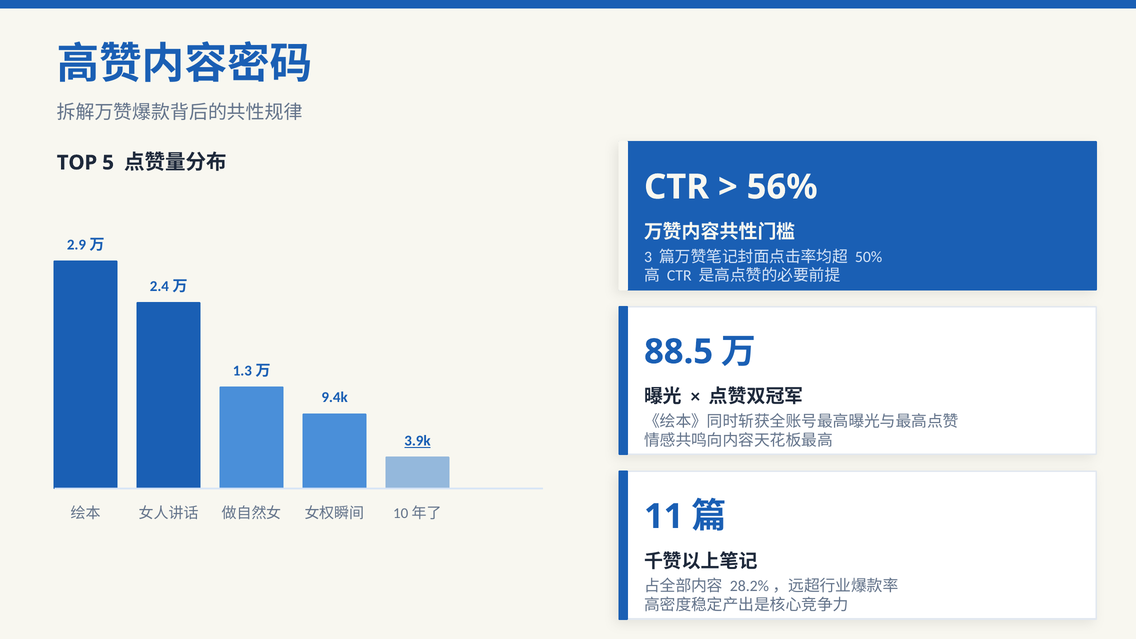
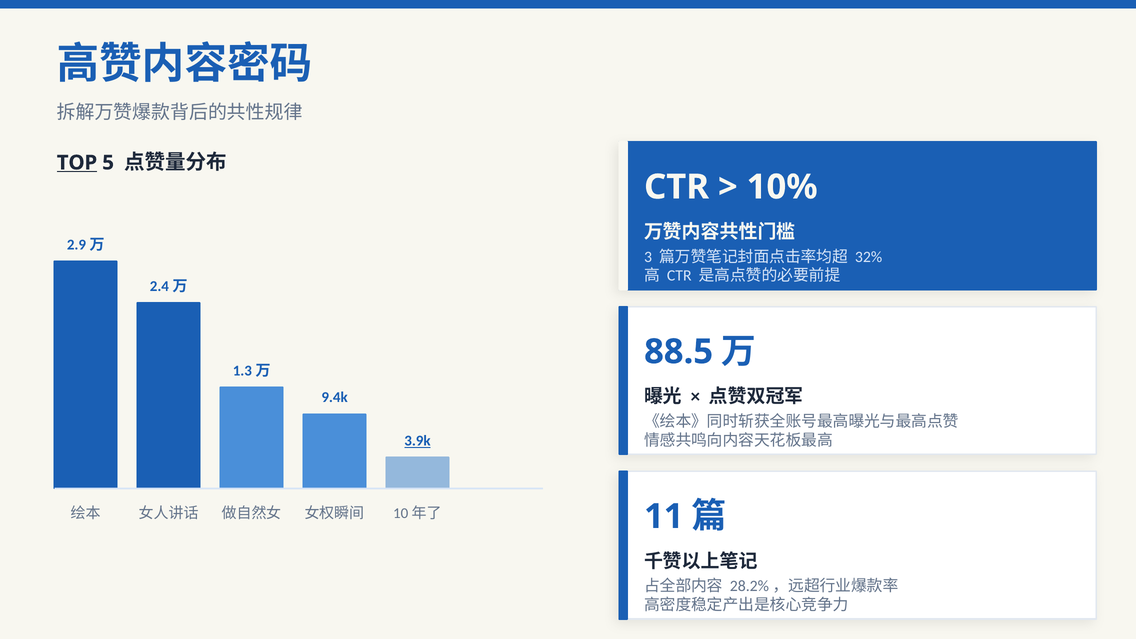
TOP underline: none -> present (77, 163)
56%: 56% -> 10% (782, 187)
50%: 50% -> 32% (869, 257)
